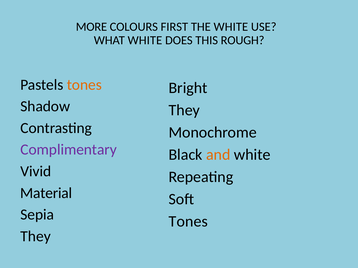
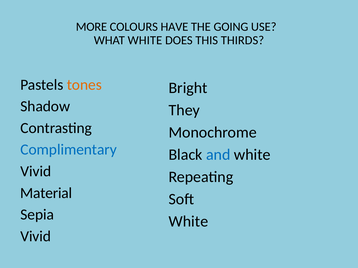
FIRST: FIRST -> HAVE (174, 27)
THE WHITE: WHITE -> GOING (231, 27)
ROUGH: ROUGH -> THIRDS (242, 40)
Complimentary colour: purple -> blue (69, 150)
and colour: orange -> blue (218, 155)
Tones: Tones -> White (188, 222)
They: They -> Vivid (36, 237)
